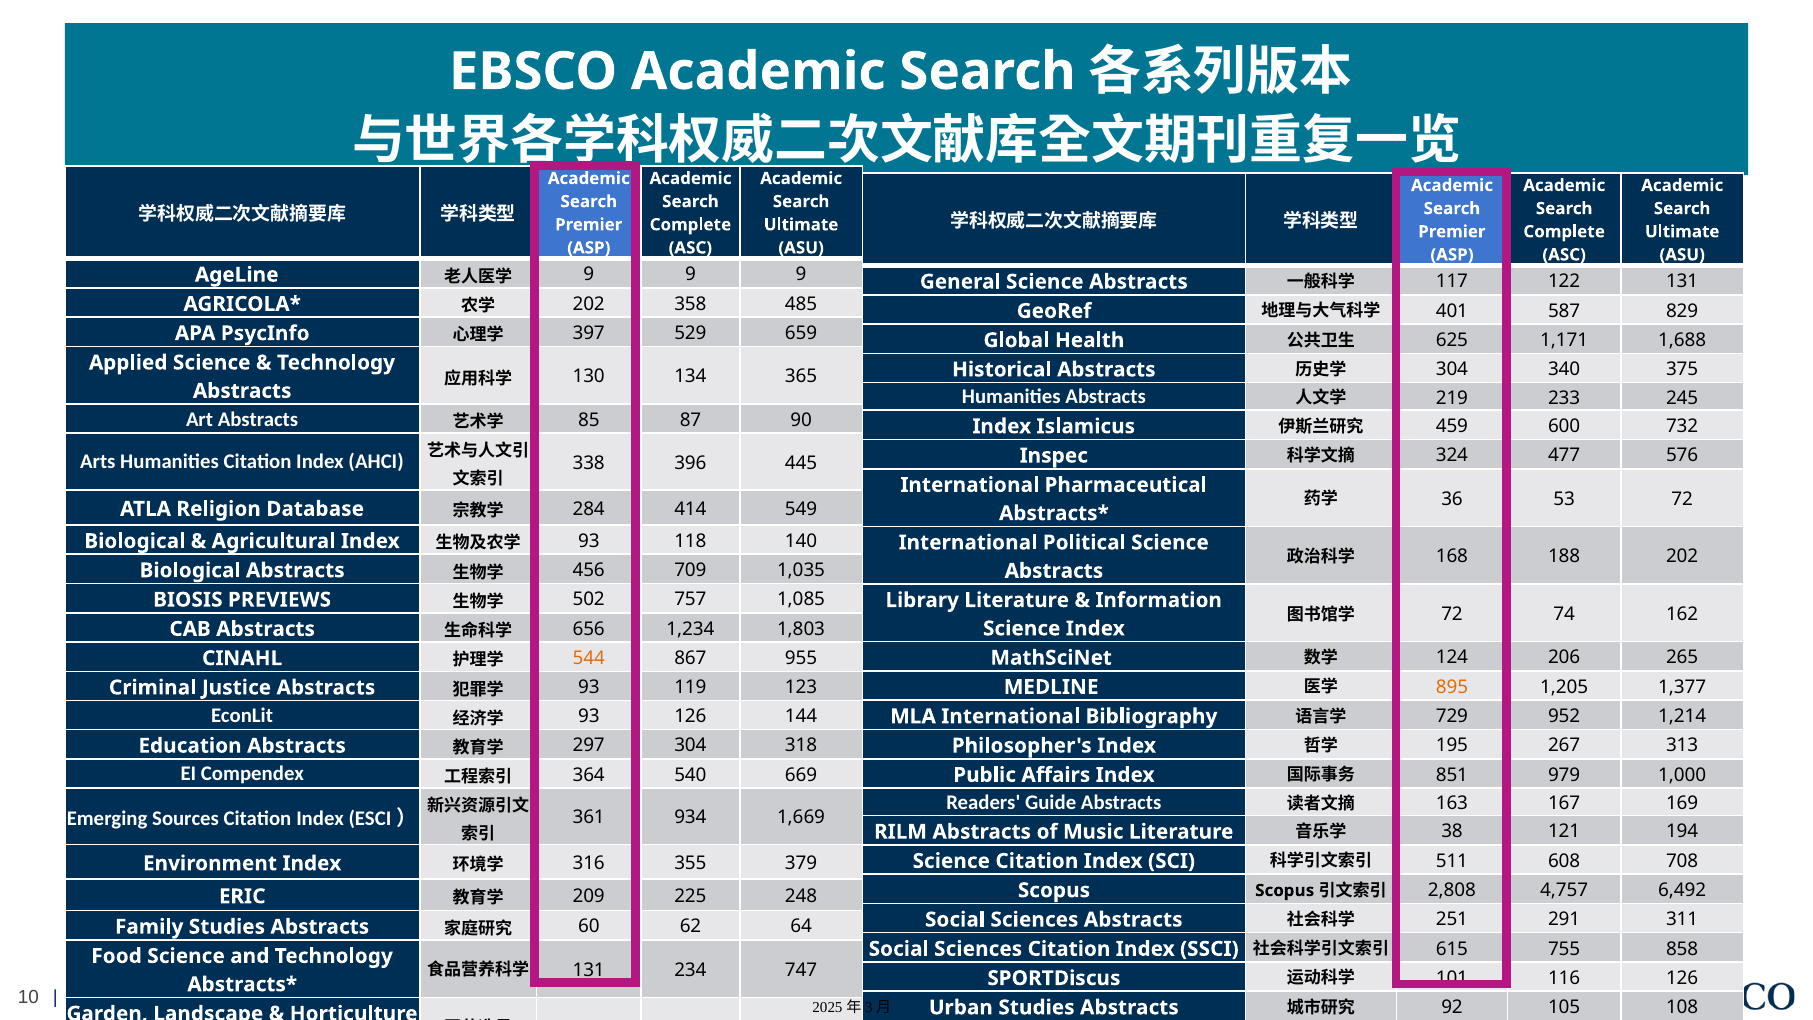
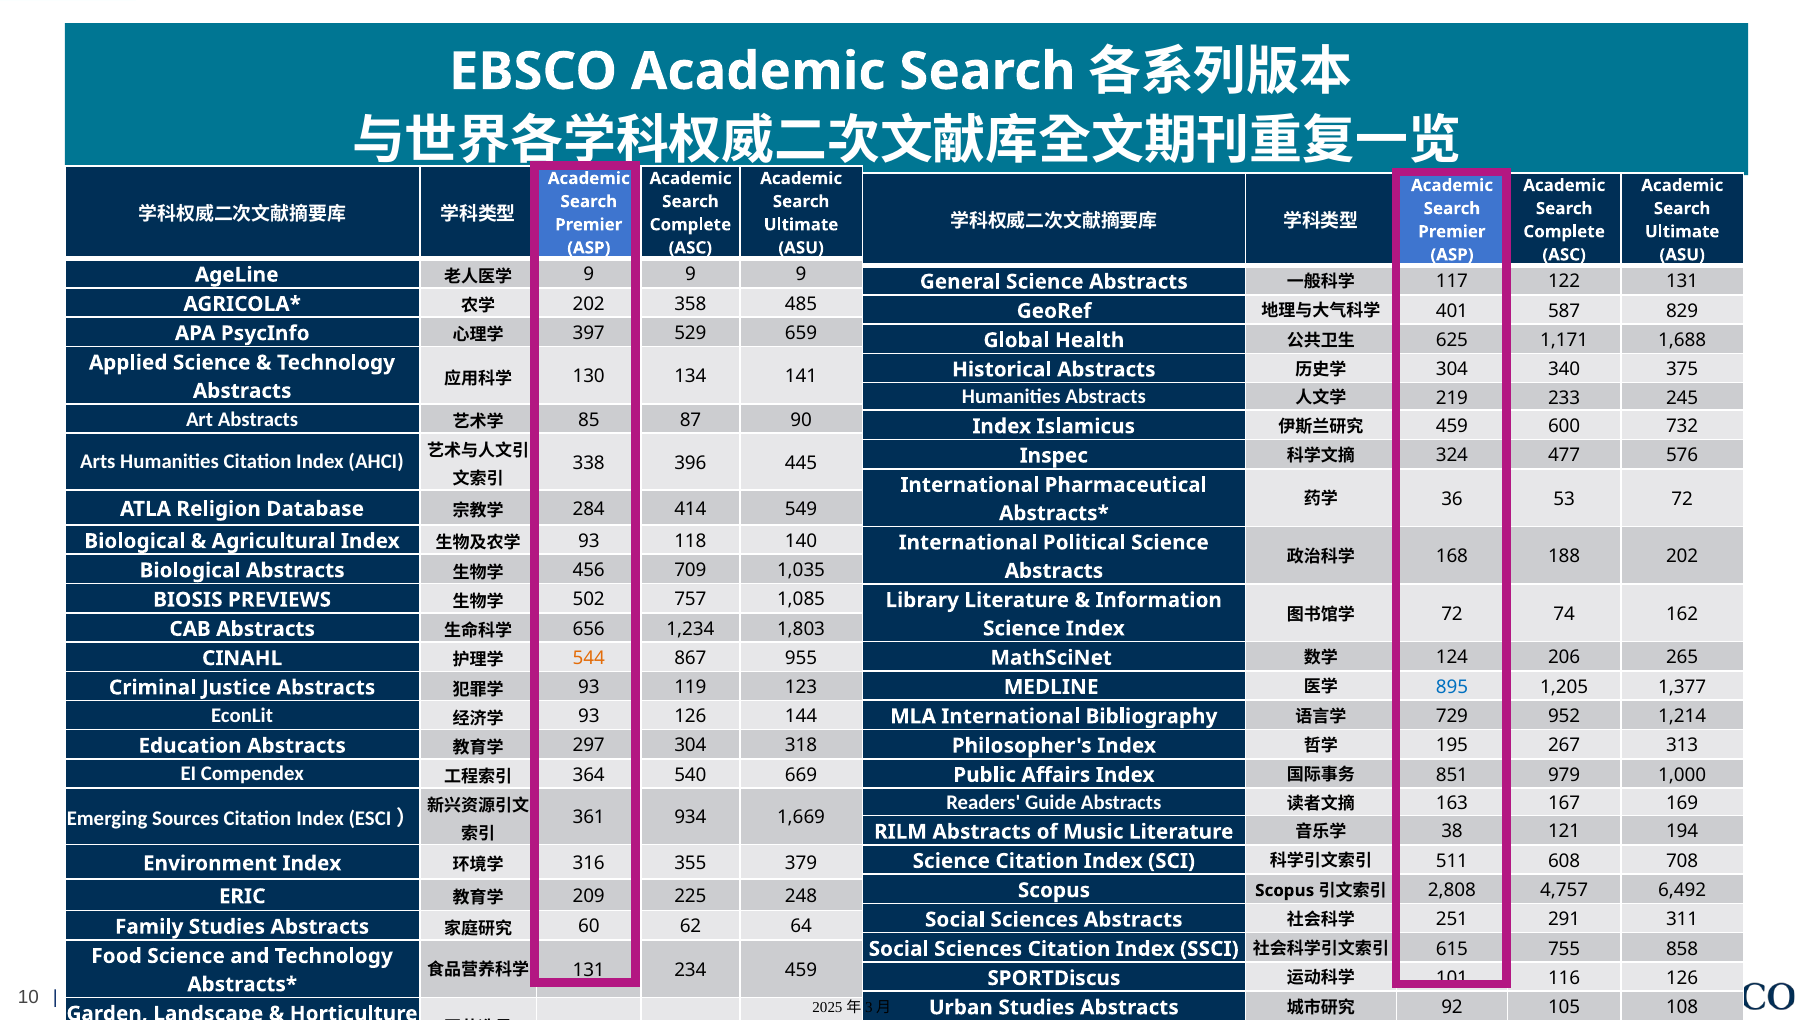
365: 365 -> 141 (801, 377)
895 colour: orange -> blue (1452, 687)
234 747: 747 -> 459 (801, 970)
